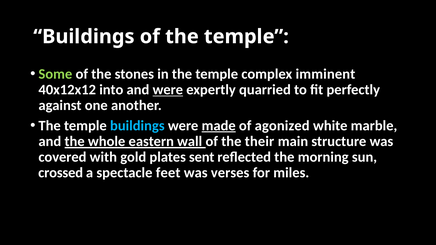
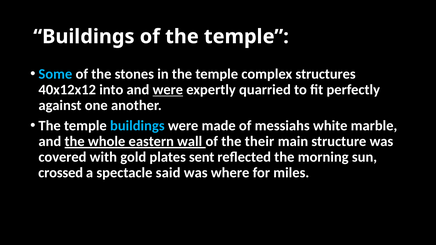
Some colour: light green -> light blue (55, 74)
imminent: imminent -> structures (326, 74)
made underline: present -> none (219, 126)
agonized: agonized -> messiahs (282, 126)
feet: feet -> said (168, 173)
verses: verses -> where (230, 173)
